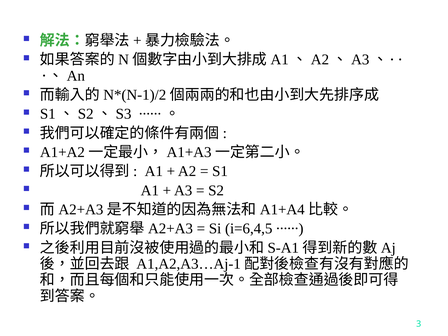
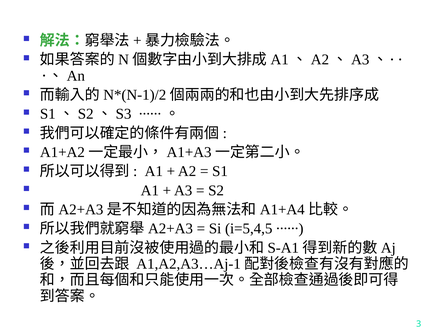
i=6,4,5: i=6,4,5 -> i=5,4,5 (249, 229)
